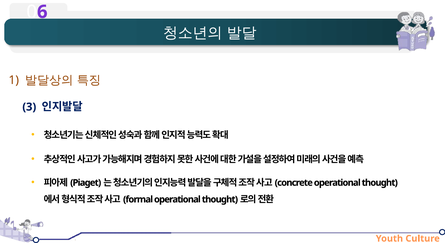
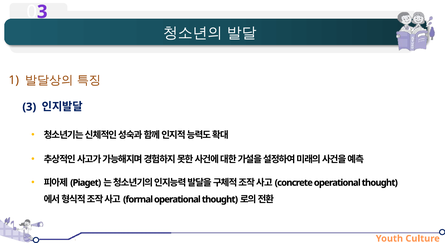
6: 6 -> 3 (42, 12)
